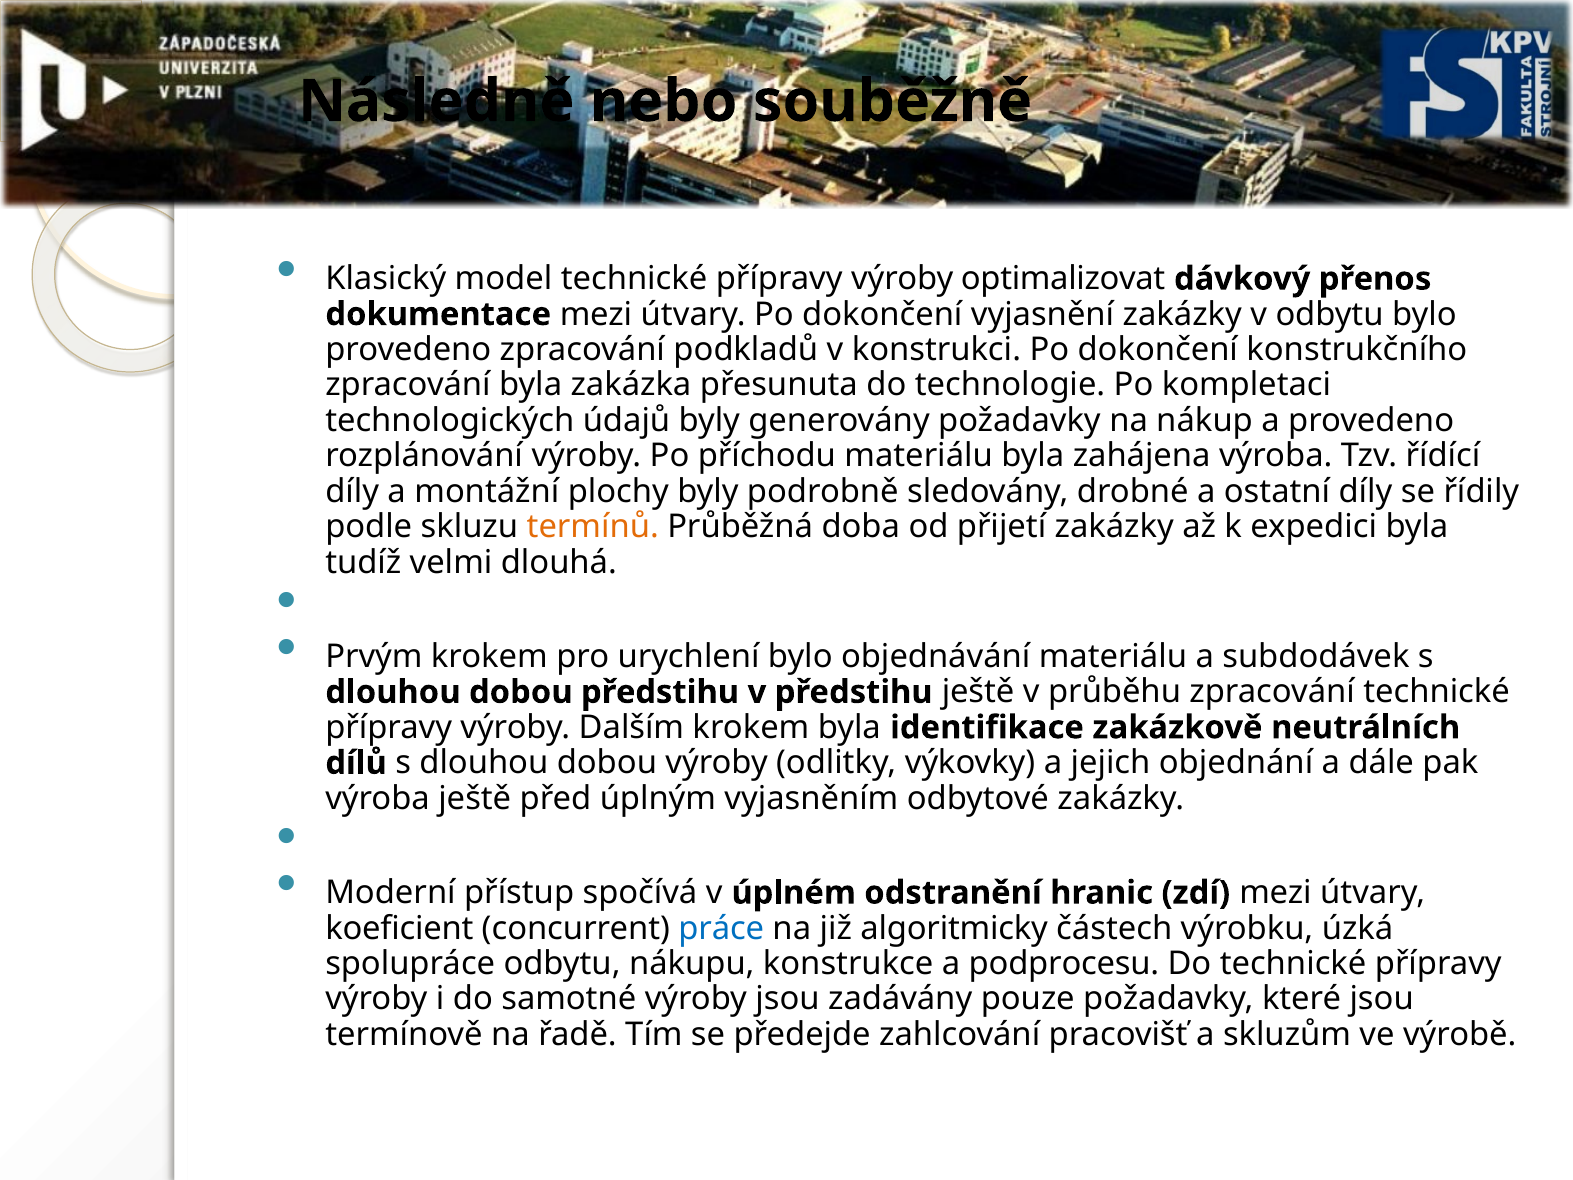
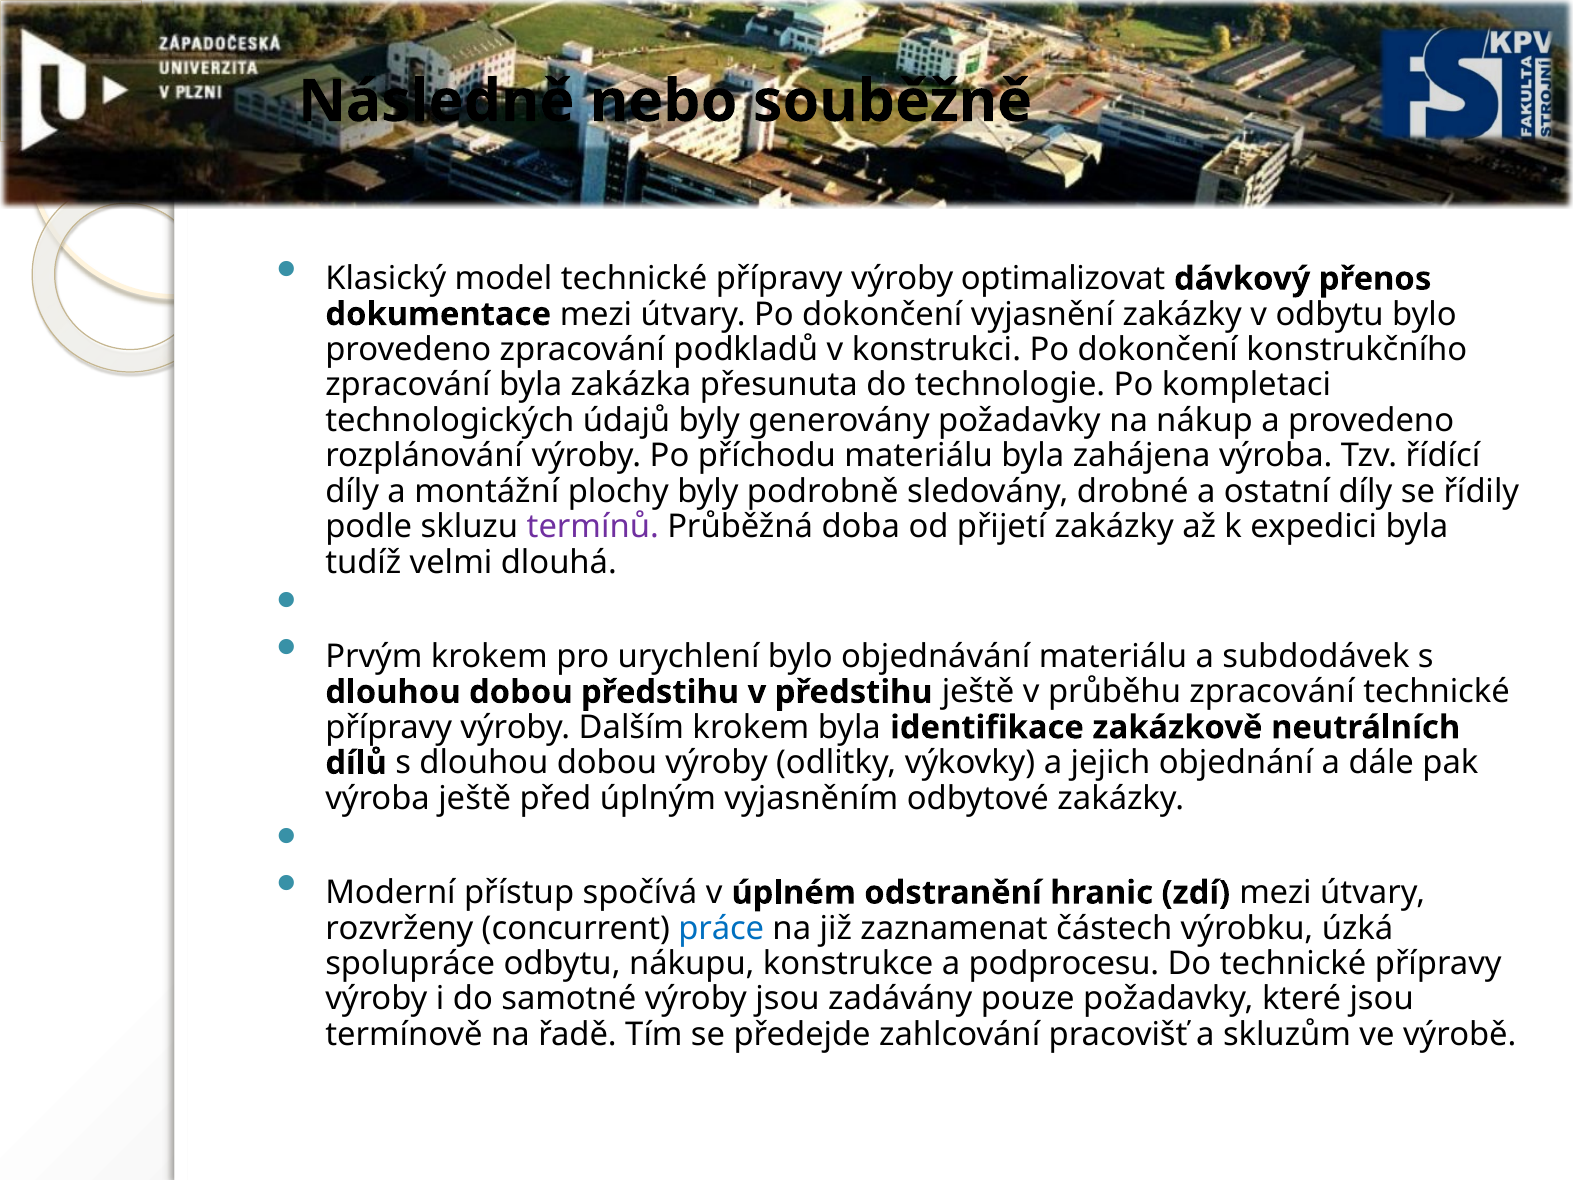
termínů colour: orange -> purple (593, 527)
koeficient: koeficient -> rozvrženy (399, 928)
algoritmicky: algoritmicky -> zaznamenat (954, 928)
